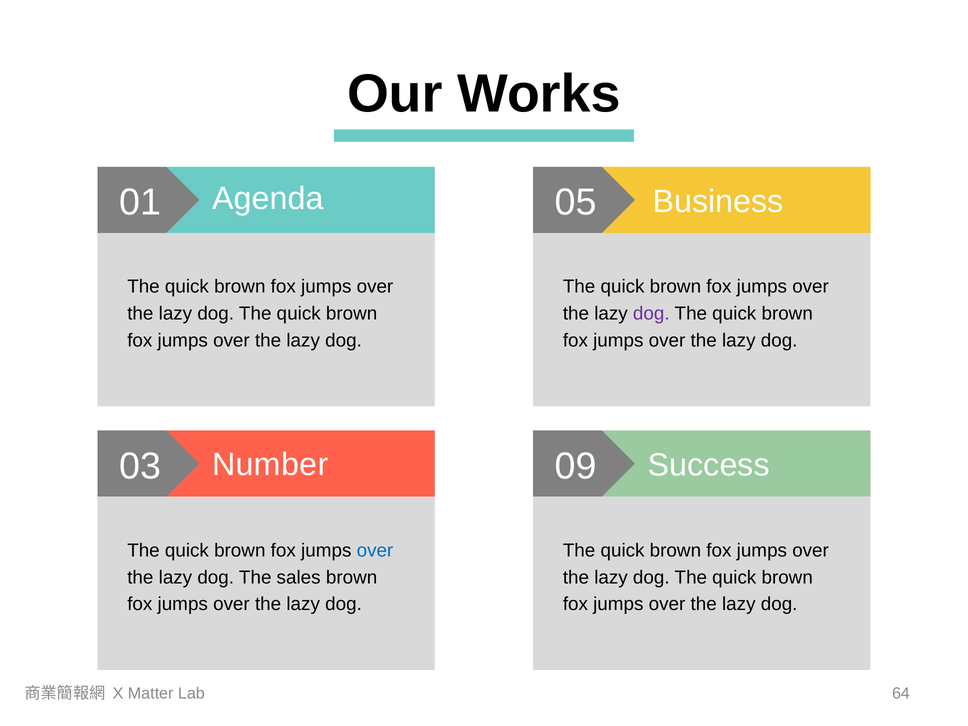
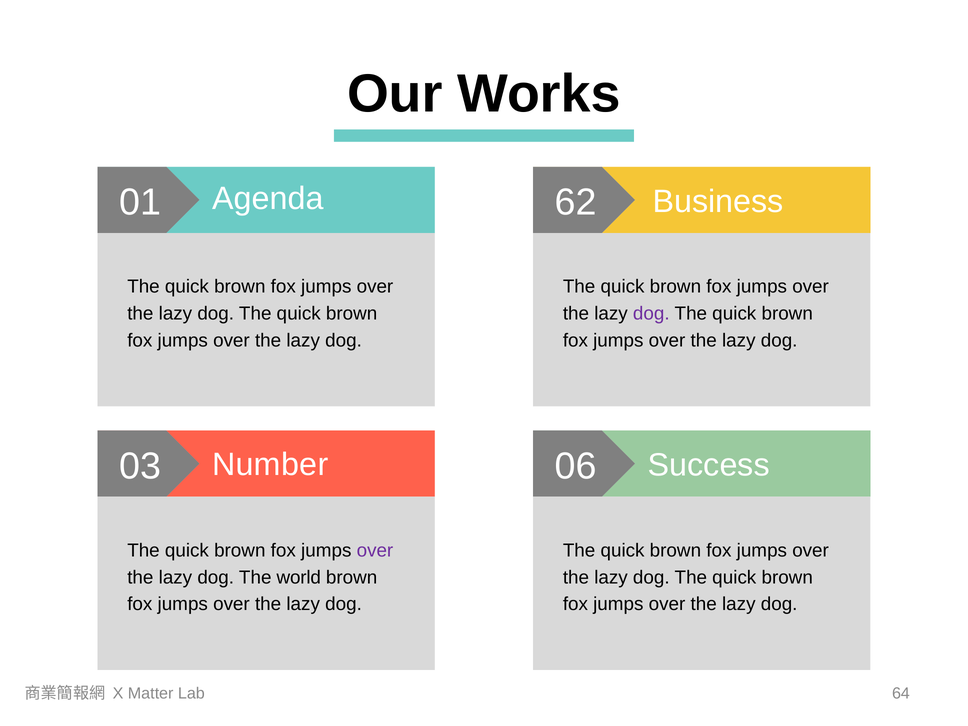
05: 05 -> 62 (576, 203)
09: 09 -> 06 (576, 466)
over colour: blue -> purple (375, 550)
sales: sales -> world (299, 577)
